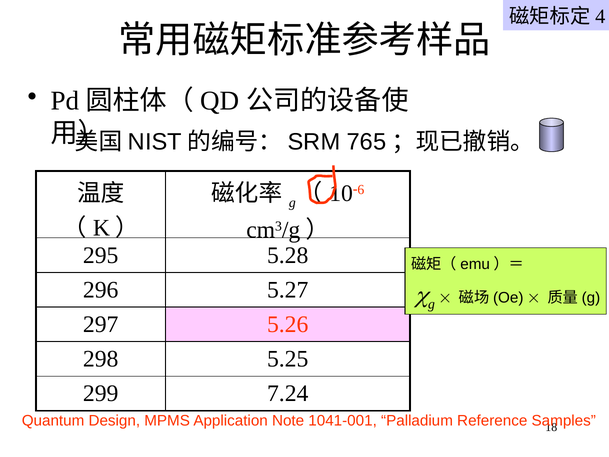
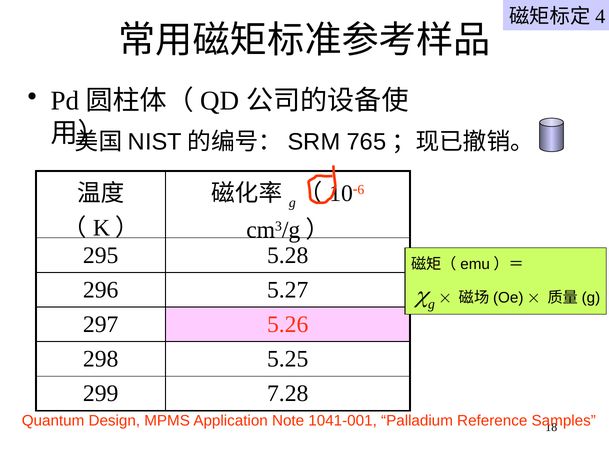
7.24: 7.24 -> 7.28 (288, 393)
